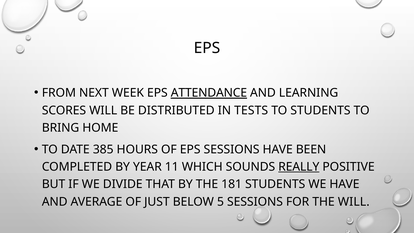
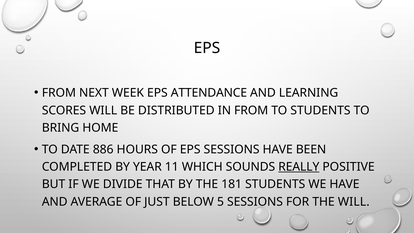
ATTENDANCE underline: present -> none (209, 93)
IN TESTS: TESTS -> FROM (251, 110)
385: 385 -> 886 (103, 149)
